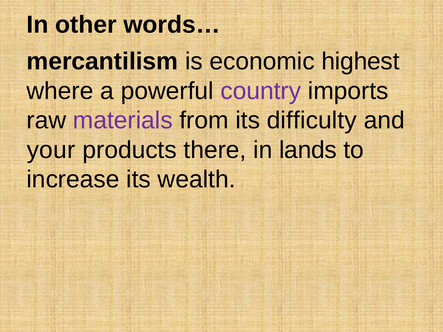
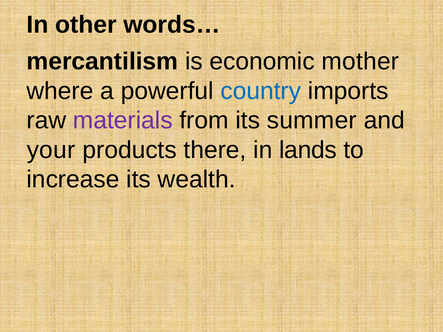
highest: highest -> mother (360, 62)
country colour: purple -> blue (261, 91)
difficulty: difficulty -> summer (312, 121)
